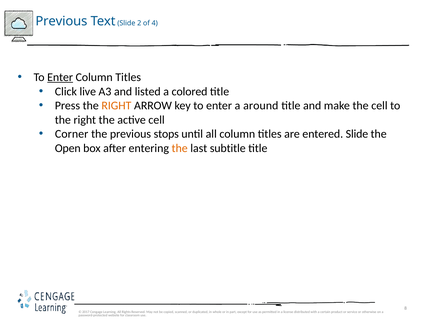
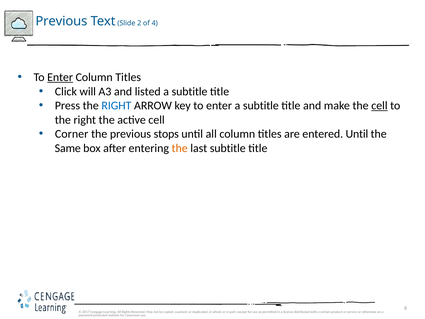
live: live -> will (88, 91)
colored: colored -> subtitle (190, 91)
RIGHT colour: orange -> blue (116, 106)
enter a around: around -> subtitle (261, 106)
cell underline: none -> present (379, 106)
entered Slide: Slide -> Until (357, 134)
Open: Open -> Same (68, 148)
